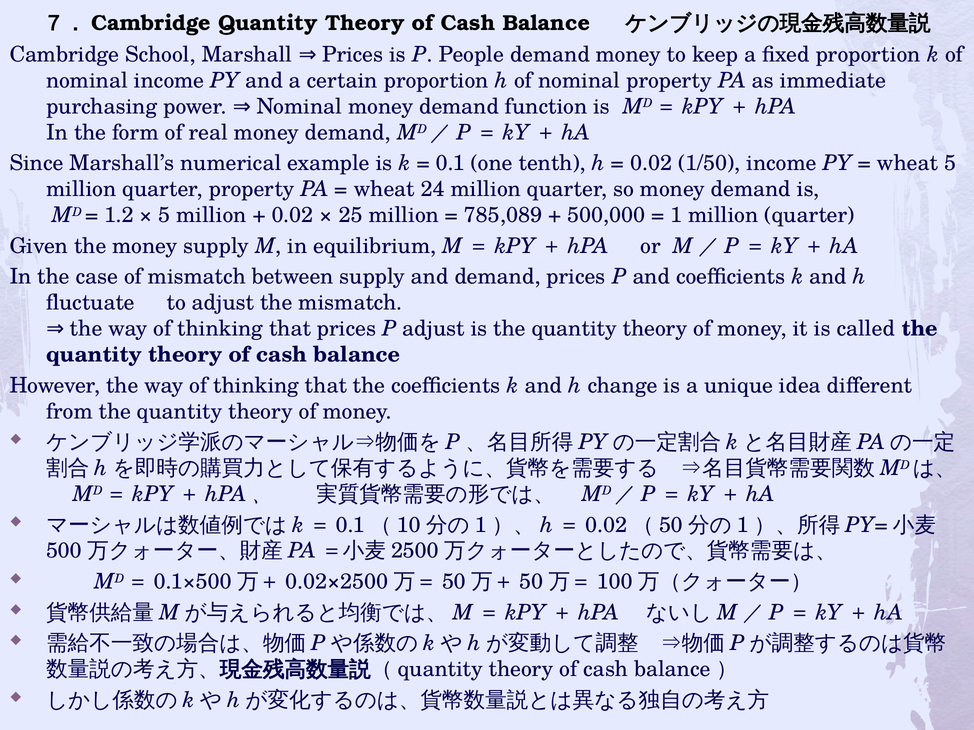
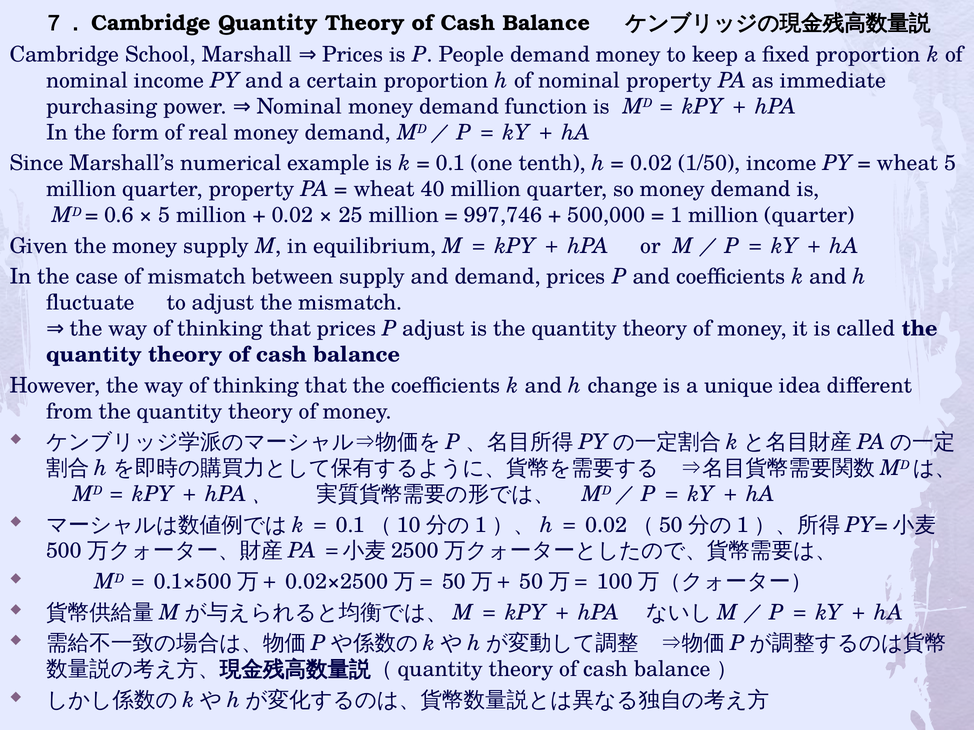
24: 24 -> 40 (433, 189)
1.2: 1.2 -> 0.6 (119, 215)
785,089: 785,089 -> 997,746 (503, 215)
